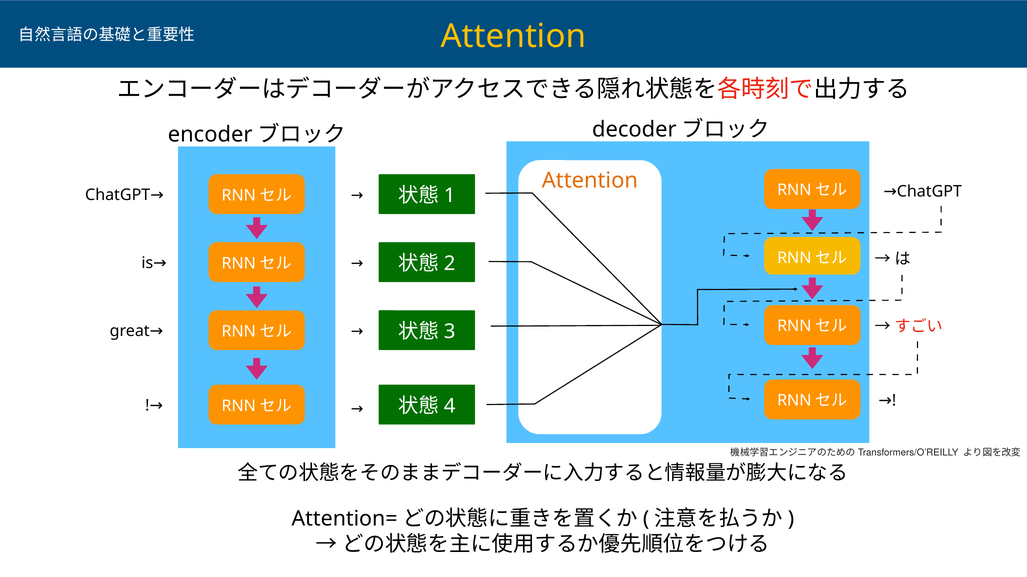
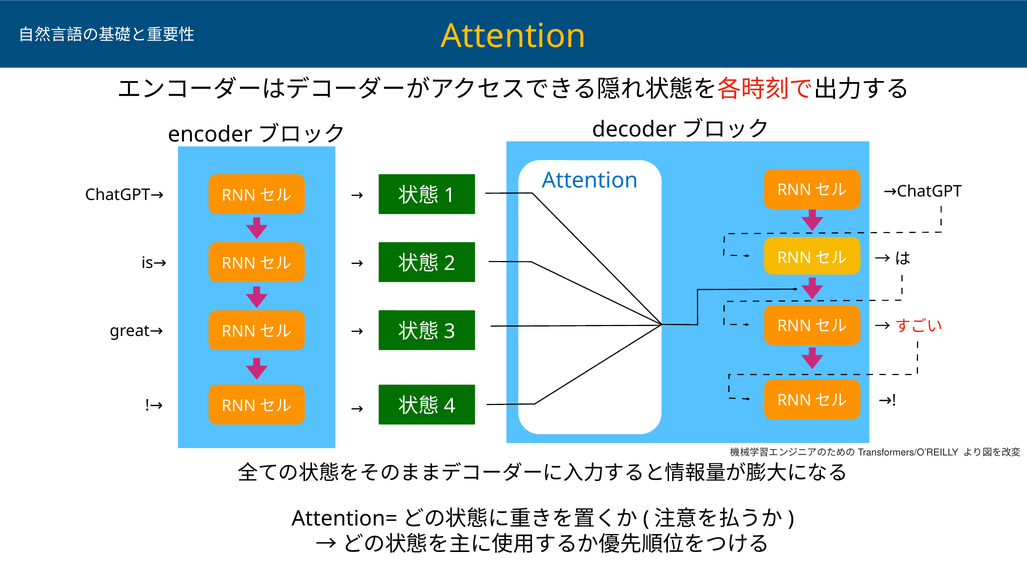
Attention colour: orange -> blue (590, 181)
